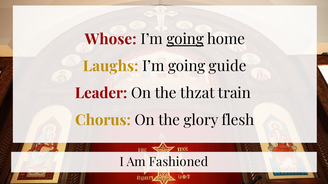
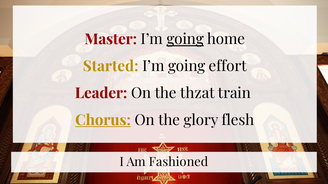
Whose: Whose -> Master (111, 39)
Laughs: Laughs -> Started (111, 66)
guide: guide -> effort (228, 66)
Chorus underline: none -> present (103, 120)
